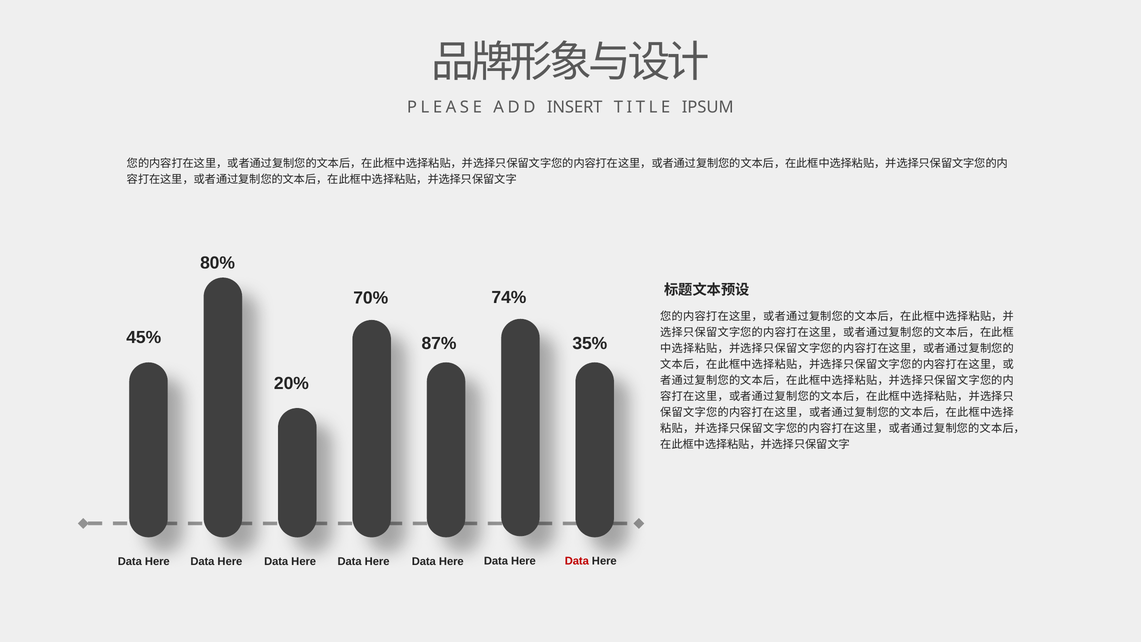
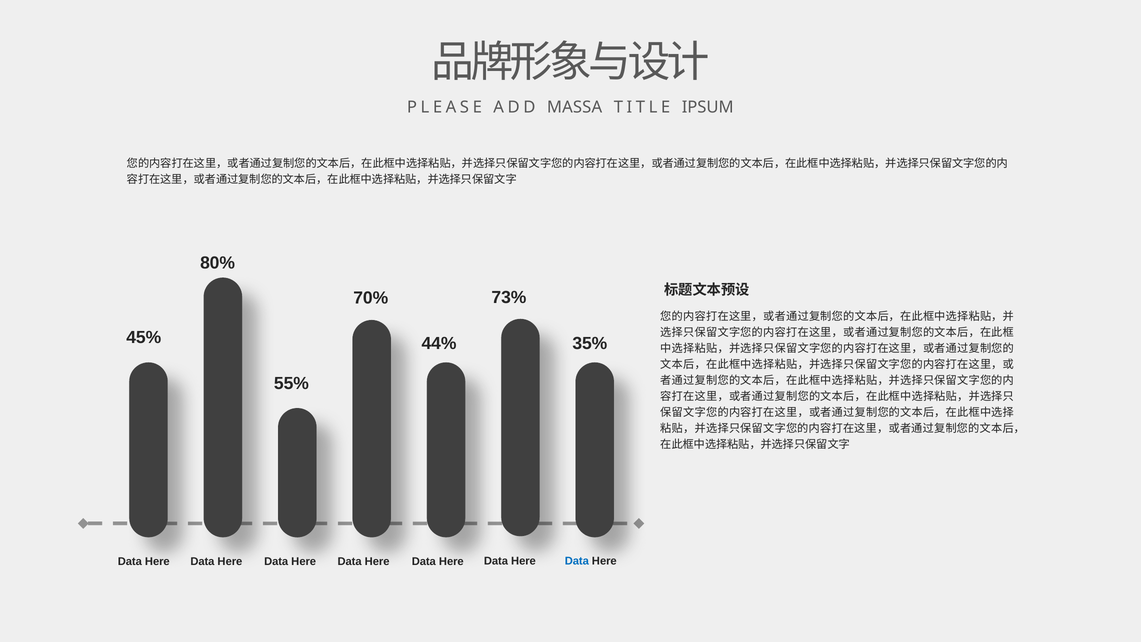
INSERT: INSERT -> MASSA (575, 107)
74%: 74% -> 73% (509, 297)
87%: 87% -> 44% (439, 344)
20%: 20% -> 55% (291, 383)
Data colour: red -> blue (577, 561)
